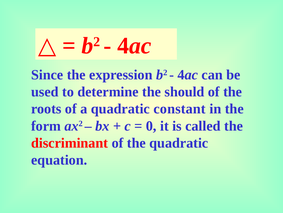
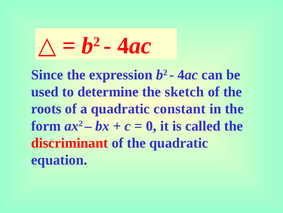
should: should -> sketch (184, 92)
